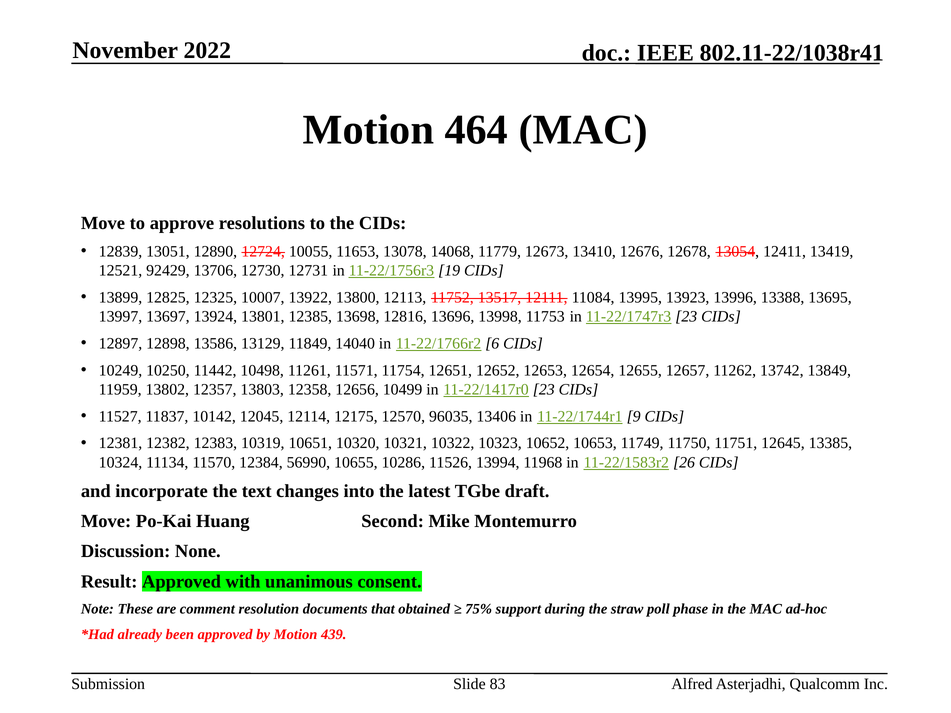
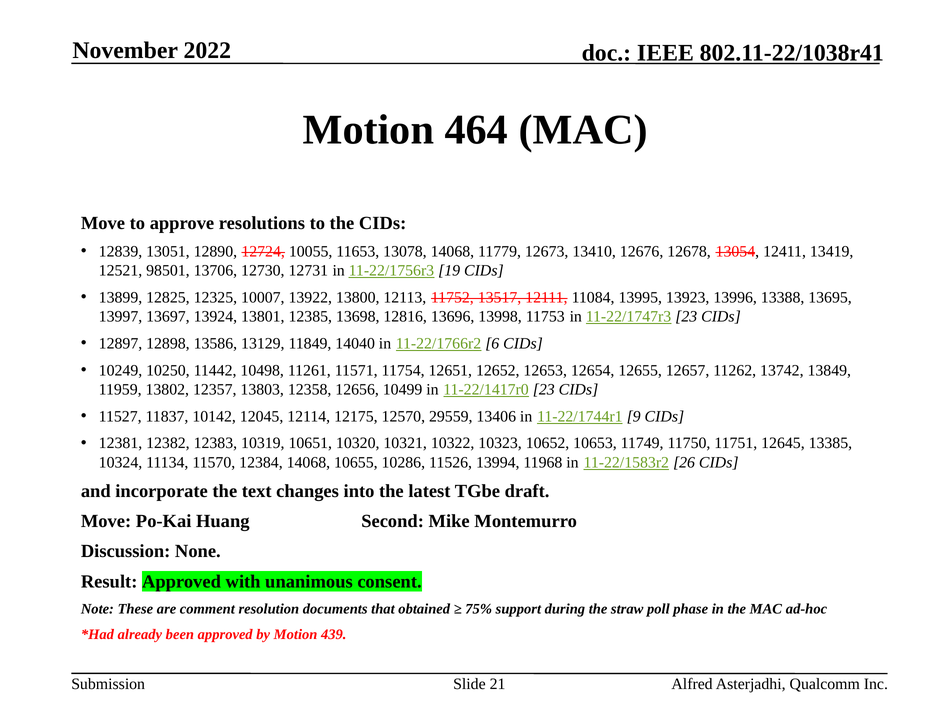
92429: 92429 -> 98501 (168, 271)
96035: 96035 -> 29559 (451, 416)
12384 56990: 56990 -> 14068 (308, 462)
83: 83 -> 21 (498, 684)
